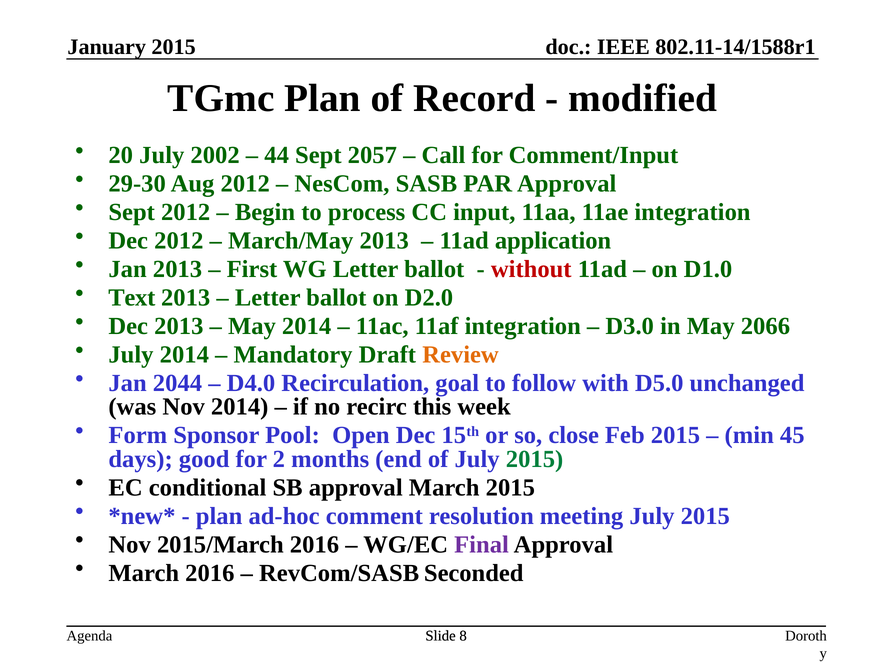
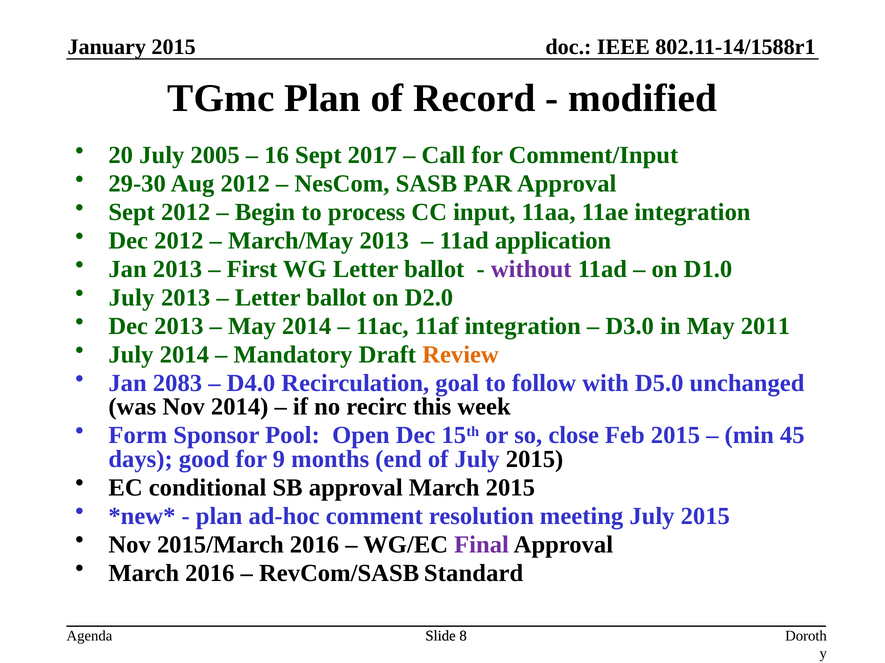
2002: 2002 -> 2005 (215, 155)
44: 44 -> 16 (277, 155)
2057: 2057 -> 2017 (372, 155)
without colour: red -> purple (531, 270)
Text: Text -> July (132, 298)
2066: 2066 -> 2011 (765, 327)
2044: 2044 -> 2083 (177, 384)
2: 2 -> 9 (279, 459)
2015 colour: green -> black (535, 459)
Seconded: Seconded -> Standard (474, 574)
